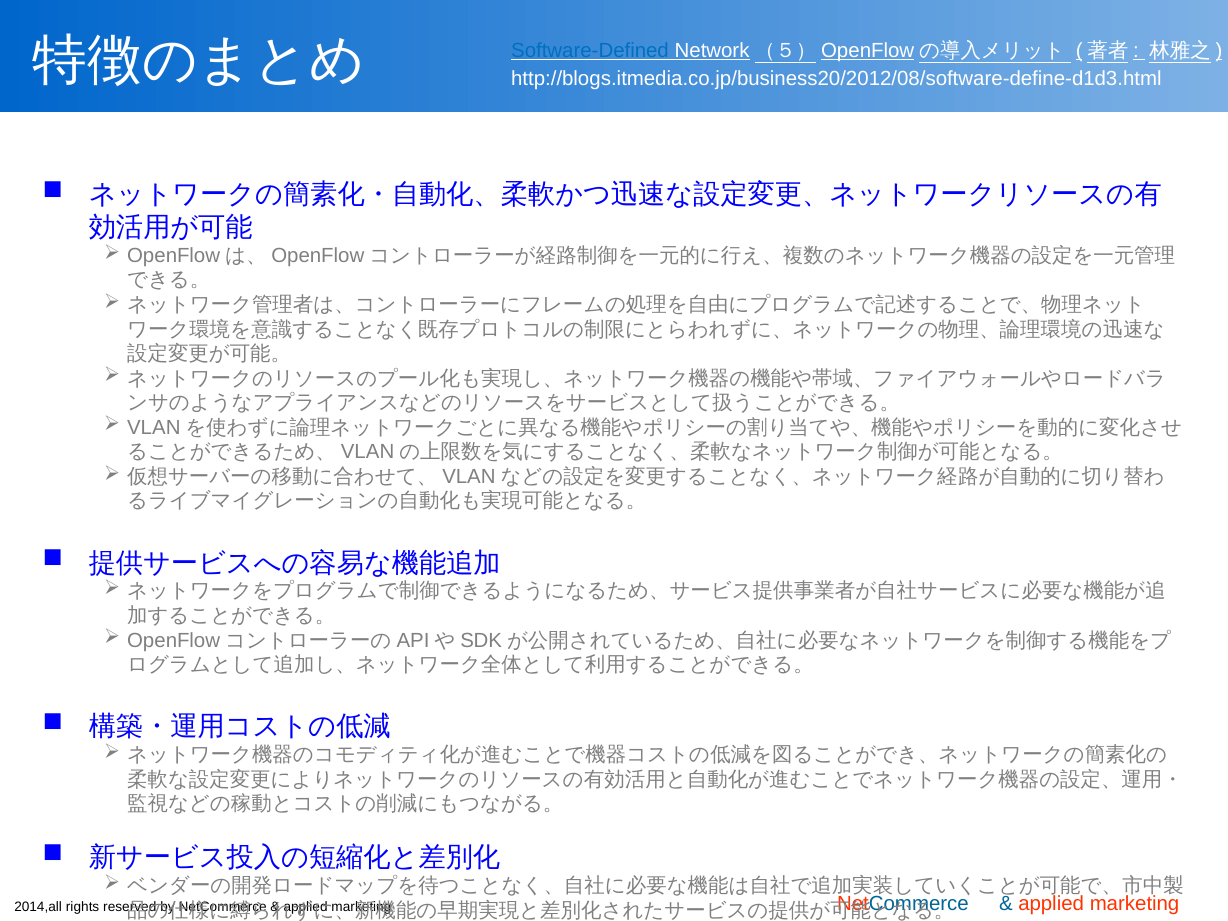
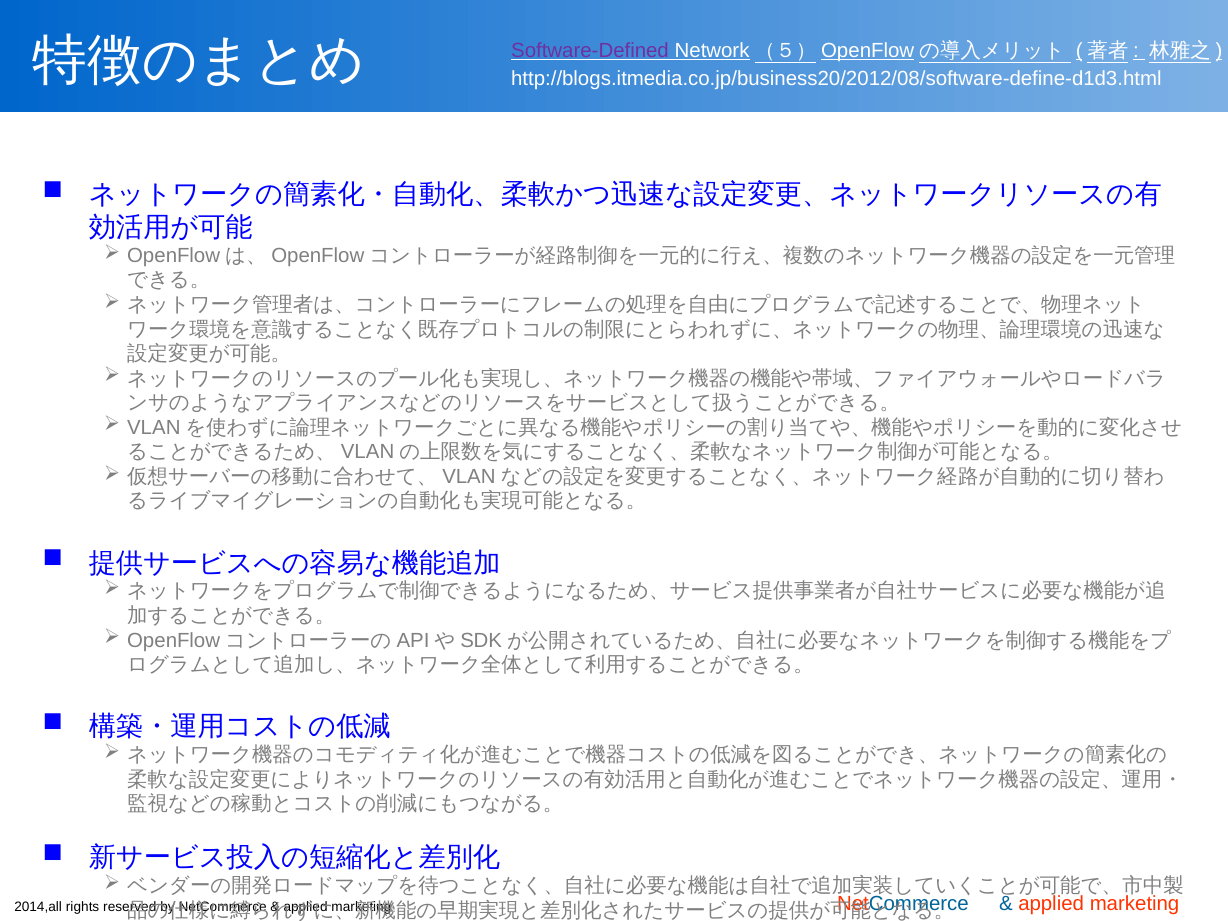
Software-Defined colour: blue -> purple (590, 50)
